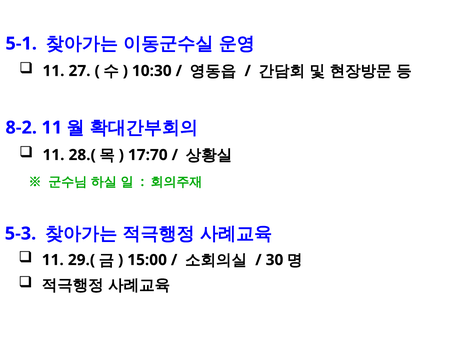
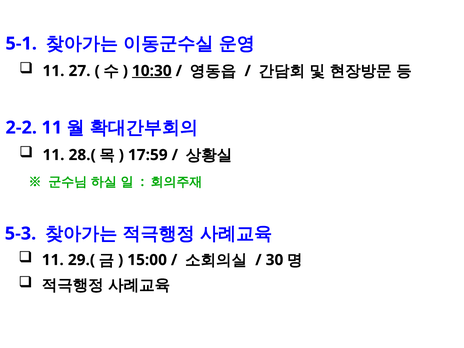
10:30 underline: none -> present (152, 71)
8-2: 8-2 -> 2-2 (21, 128)
17:70: 17:70 -> 17:59 (148, 155)
